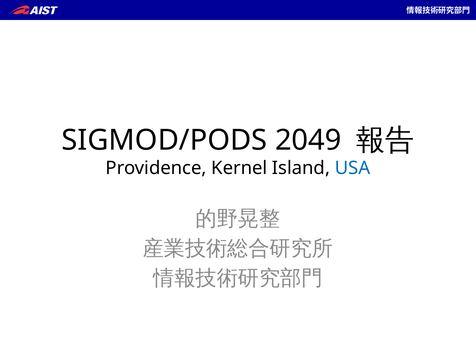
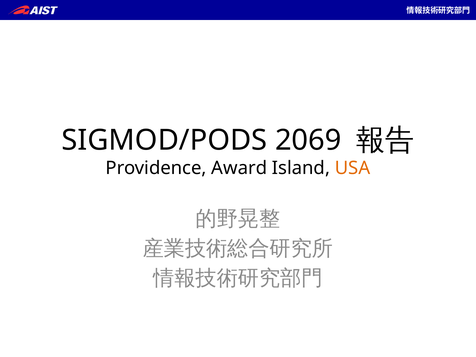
2049: 2049 -> 2069 (308, 140)
Kernel: Kernel -> Award (239, 168)
USA colour: blue -> orange (352, 168)
